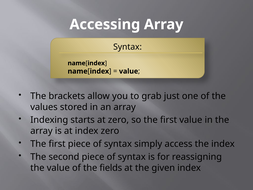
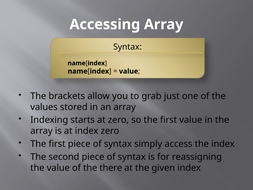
fields: fields -> there (111, 168)
